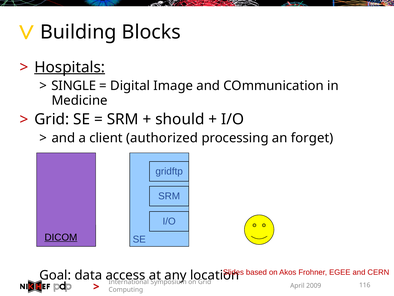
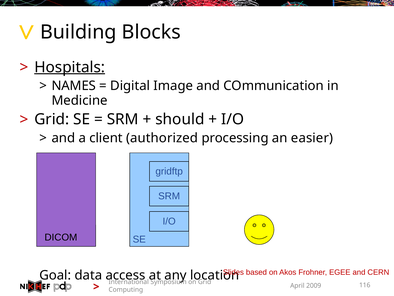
SINGLE: SINGLE -> NAMES (74, 86)
forget: forget -> easier (312, 138)
DICOM underline: present -> none (61, 237)
